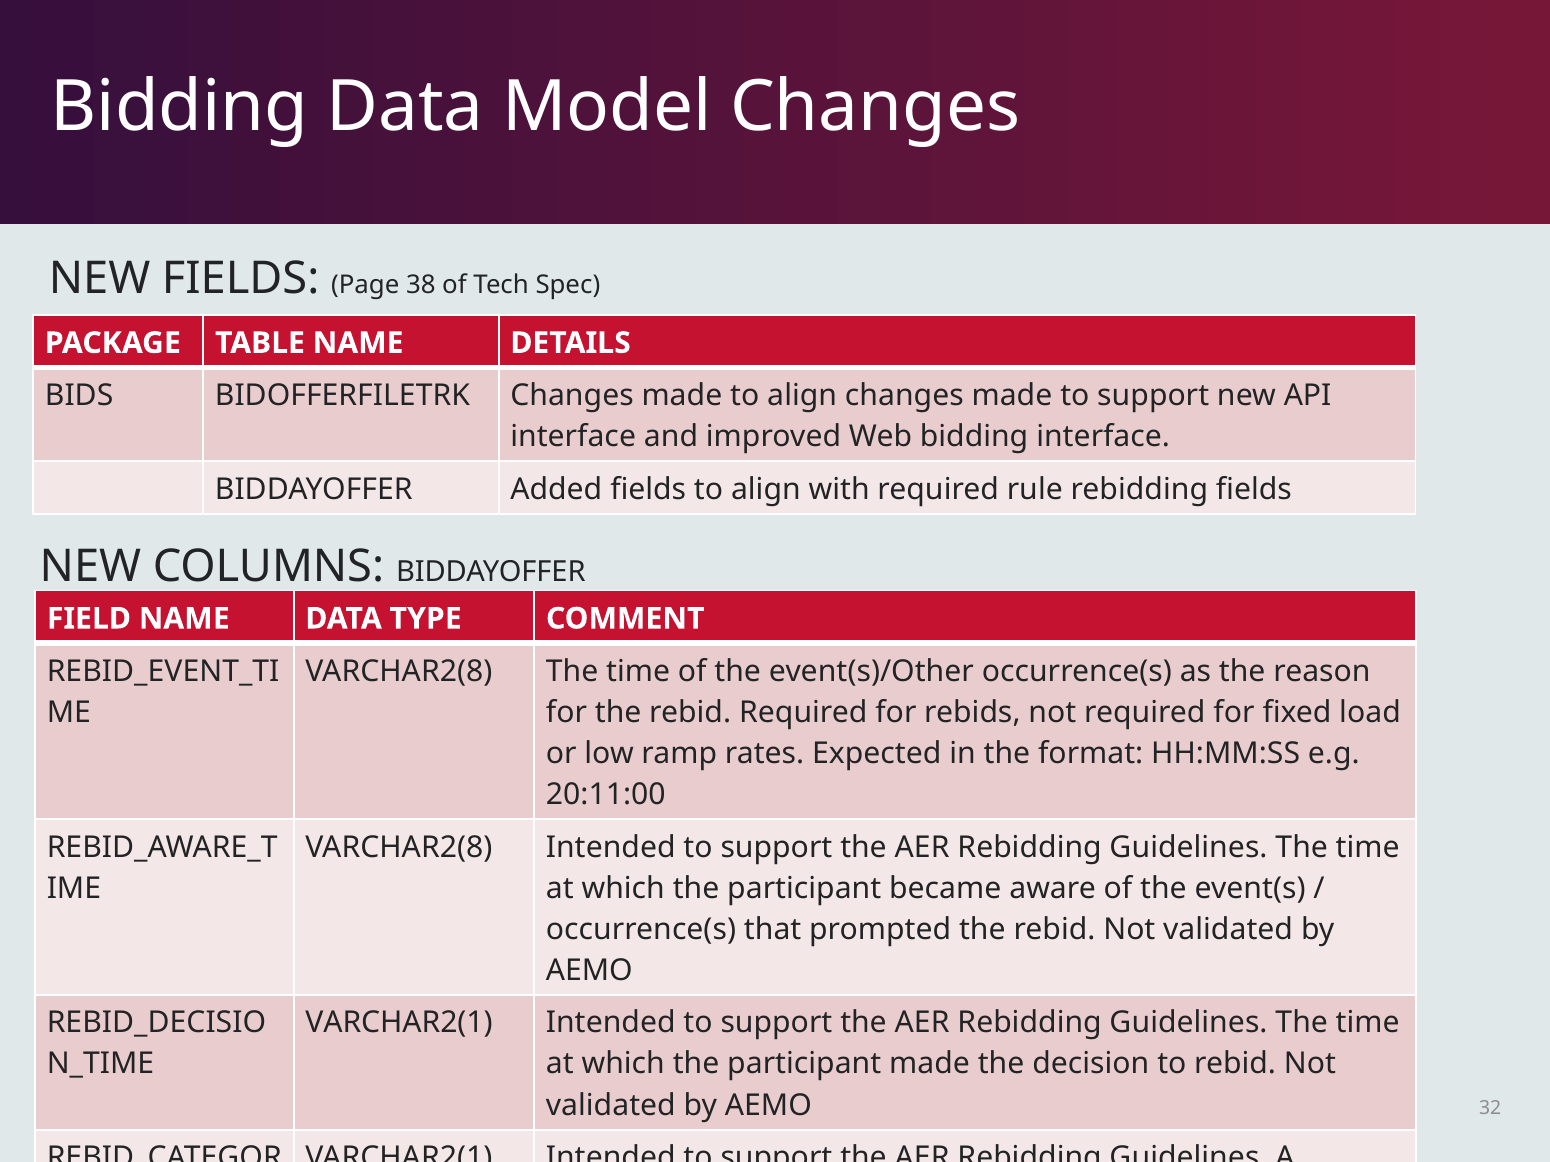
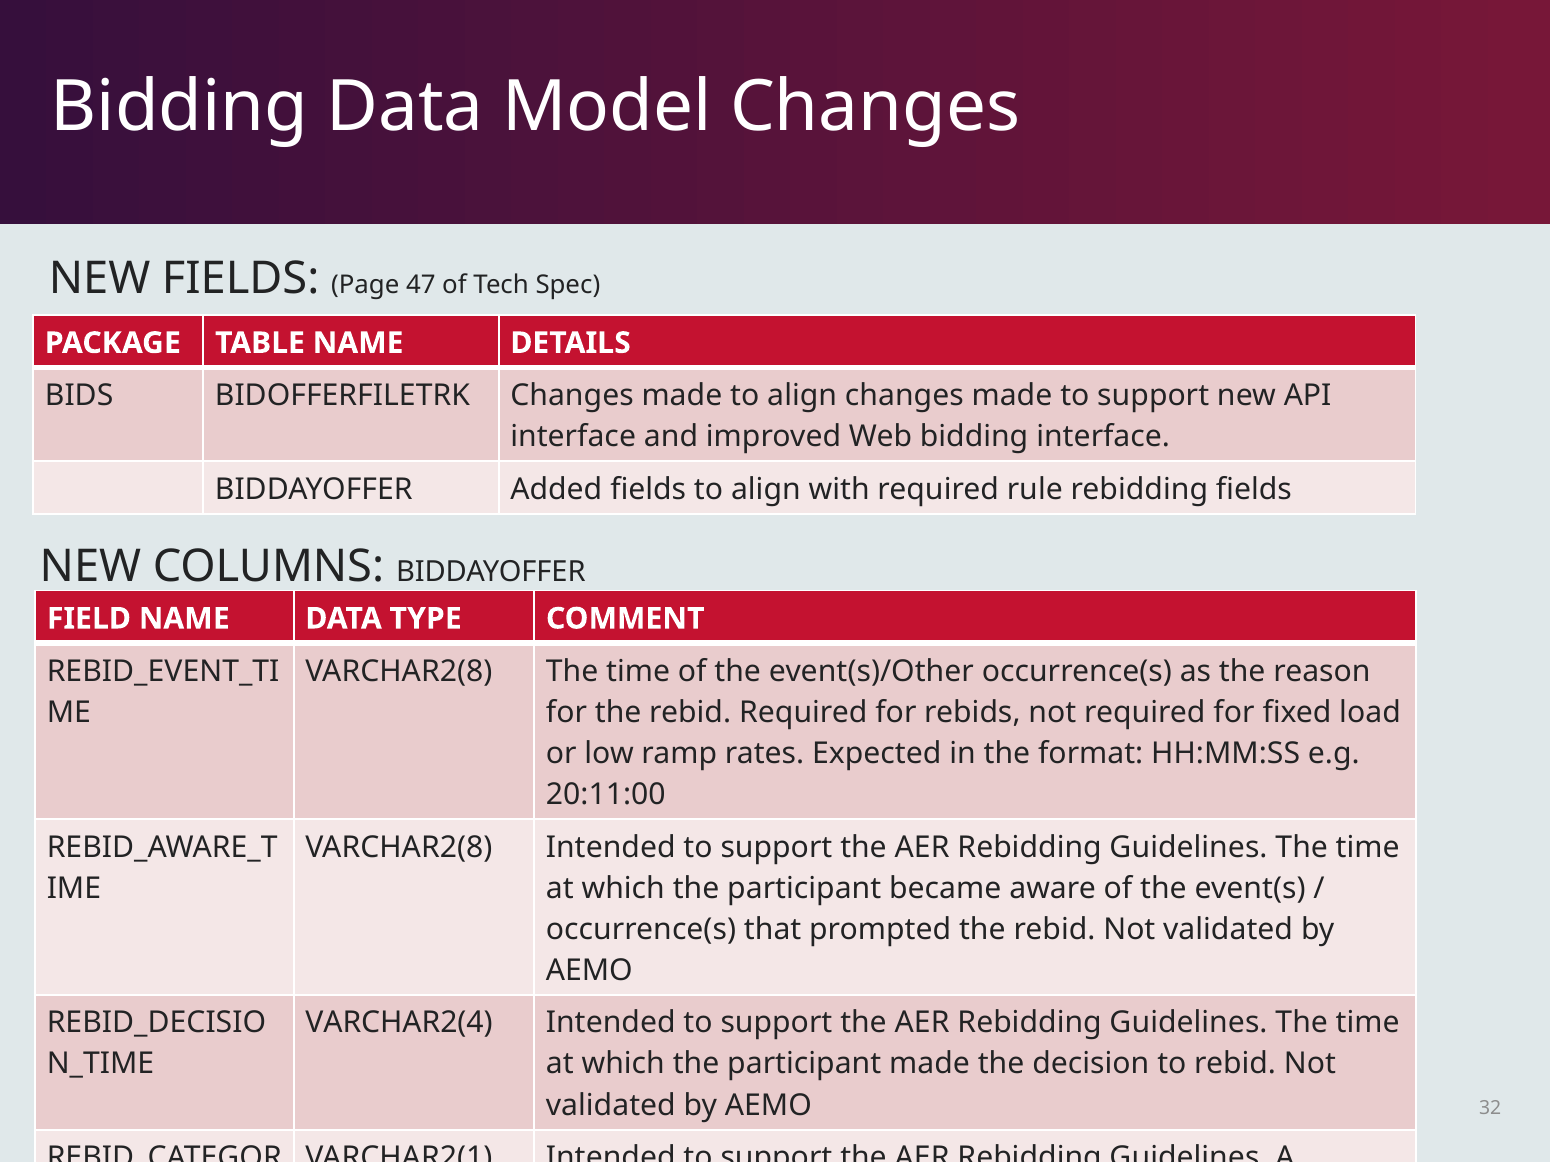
38: 38 -> 47 (421, 285)
VARCHAR2(1: VARCHAR2(1 -> VARCHAR2(4 (399, 1023)
